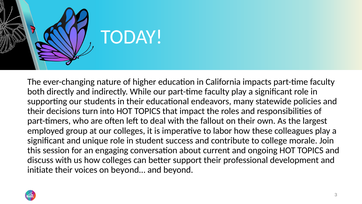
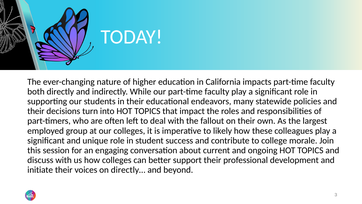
labor: labor -> likely (223, 131)
beyond…: beyond… -> directly… (128, 170)
